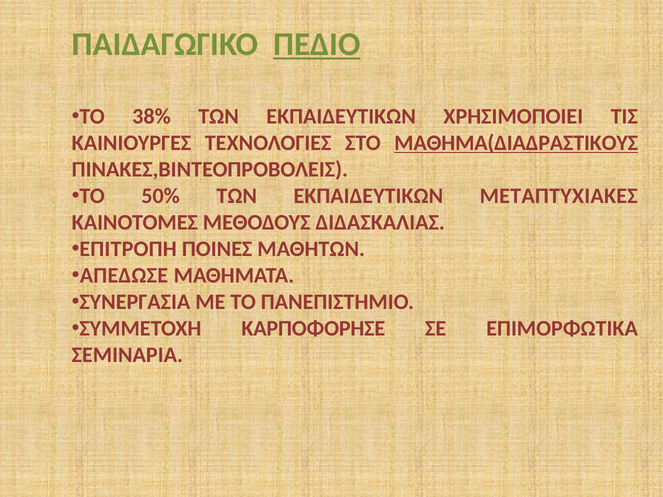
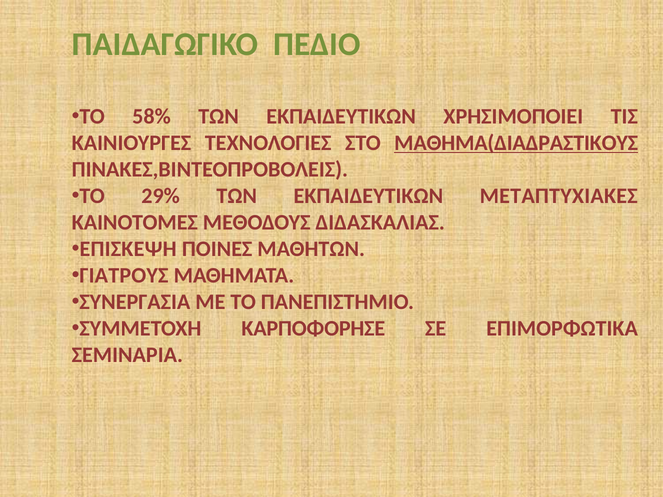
ΠΕΔΙΟ underline: present -> none (317, 44)
38%: 38% -> 58% (151, 117)
50%: 50% -> 29% (161, 196)
ΕΠΙΤΡΟΠΗ: ΕΠΙΤΡΟΠΗ -> ΕΠΙΣΚΕΨΗ (128, 249)
ΑΠΕΔΩΣΕ: ΑΠΕΔΩΣΕ -> ΓΙΑΤΡΟΥΣ (124, 276)
